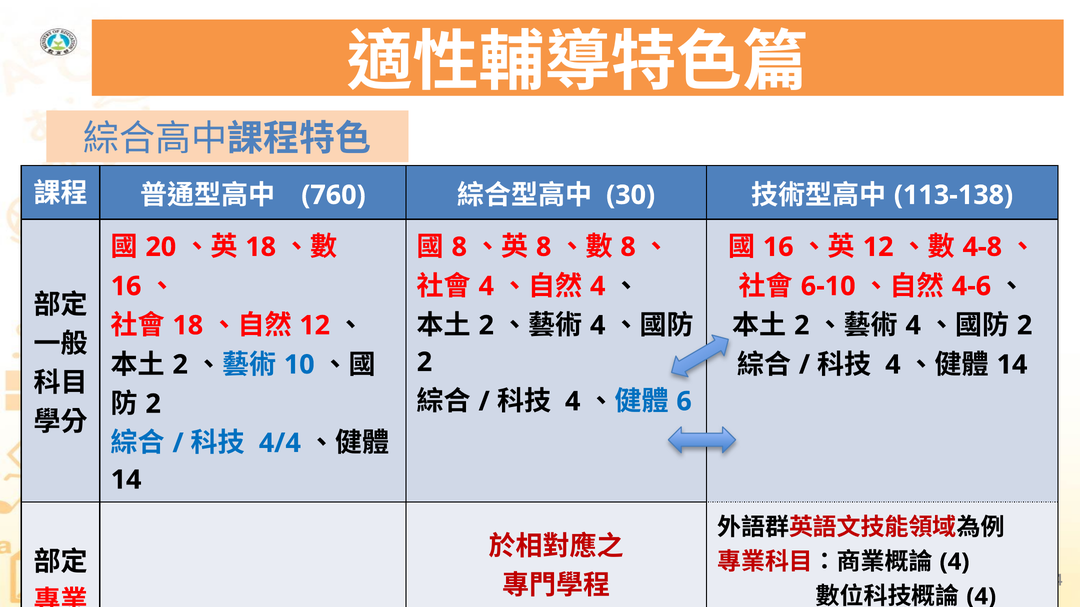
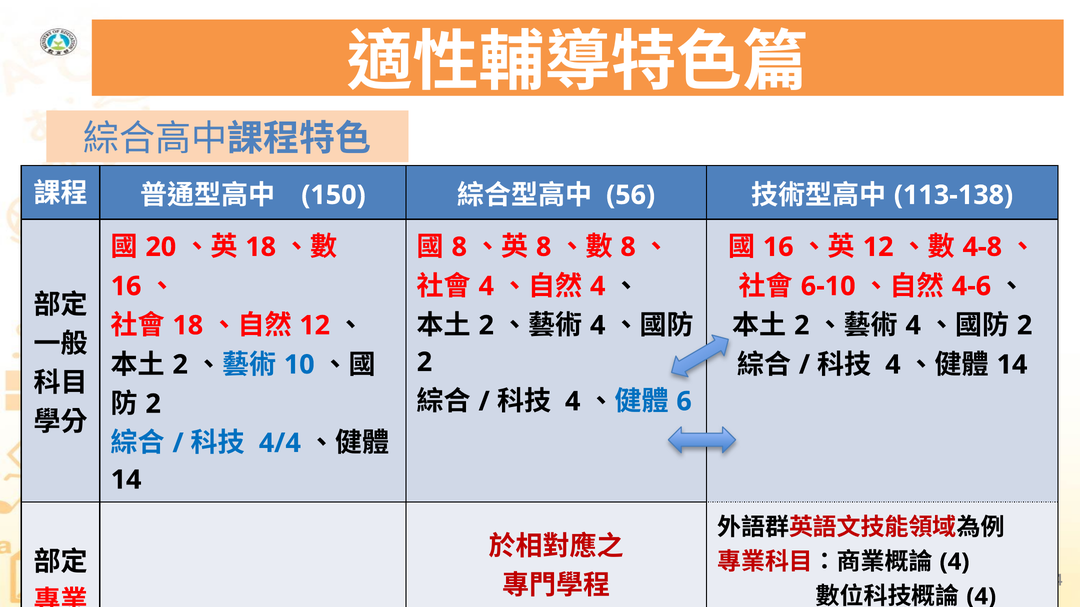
760: 760 -> 150 (333, 195)
30: 30 -> 56 (631, 195)
